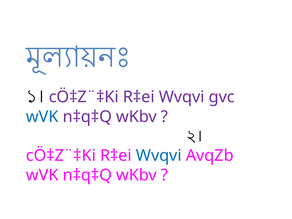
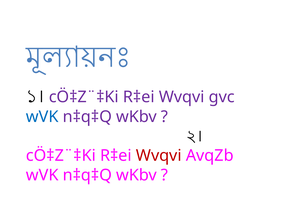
Wvqvi colour: blue -> red (159, 156)
